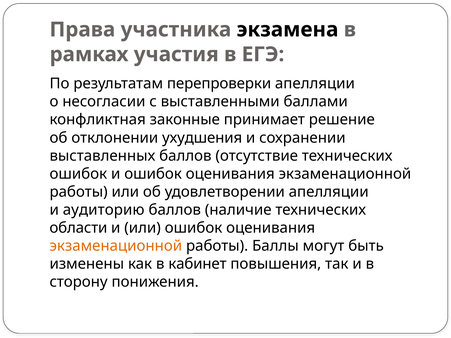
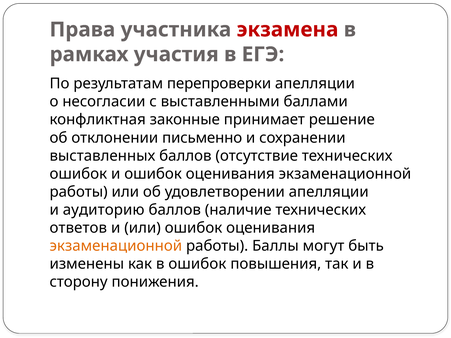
экзамена colour: black -> red (288, 30)
ухудшения: ухудшения -> письменно (202, 138)
области: области -> ответов (78, 228)
в кабинет: кабинет -> ошибок (197, 264)
